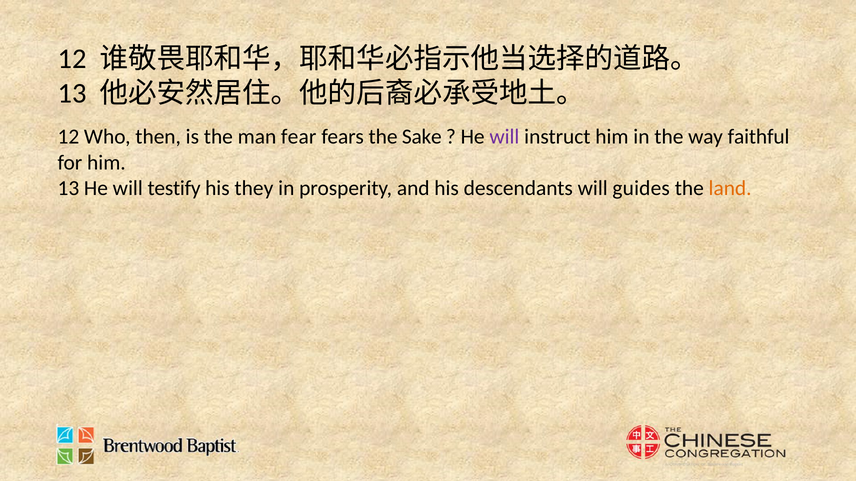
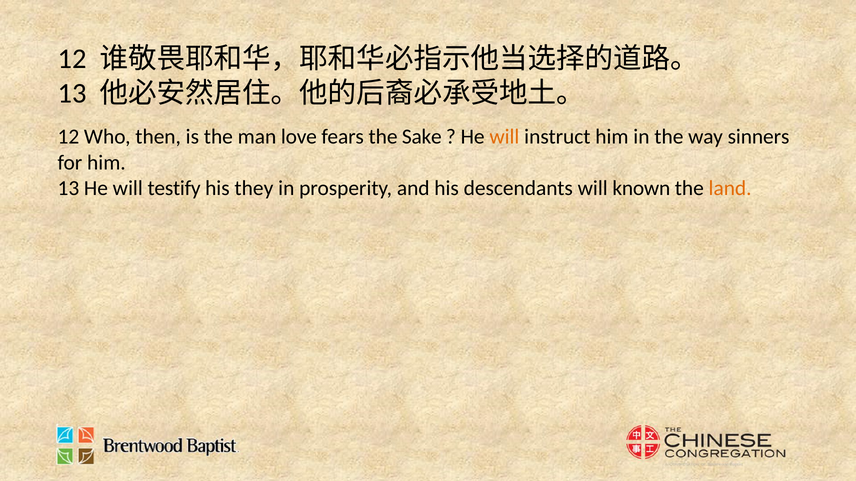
fear: fear -> love (299, 137)
will colour: purple -> orange (504, 137)
faithful: faithful -> sinners (759, 137)
guides: guides -> known (641, 188)
